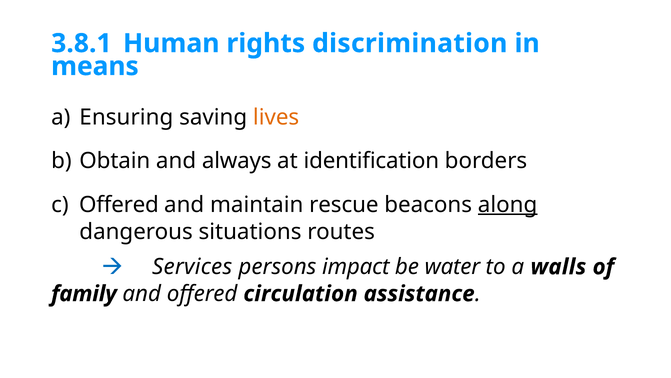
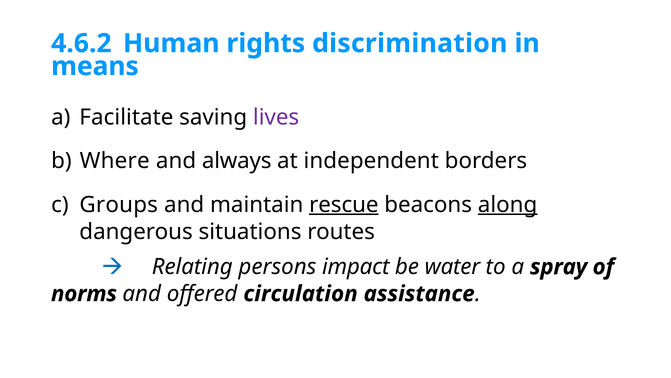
3.8.1: 3.8.1 -> 4.6.2 (81, 43)
Ensuring: Ensuring -> Facilitate (126, 117)
lives colour: orange -> purple (276, 117)
Obtain: Obtain -> Where (115, 161)
identification: identification -> independent (371, 161)
Offered: Offered -> Groups (119, 204)
rescue underline: none -> present (344, 204)
Services: Services -> Relating (192, 267)
walls: walls -> spray (559, 267)
family: family -> norms (84, 293)
